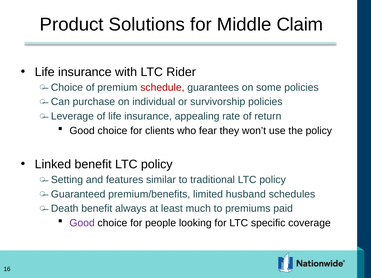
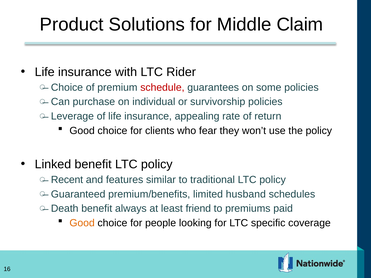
Setting: Setting -> Recent (67, 180)
much: much -> friend (198, 209)
Good colour: purple -> orange (82, 223)
